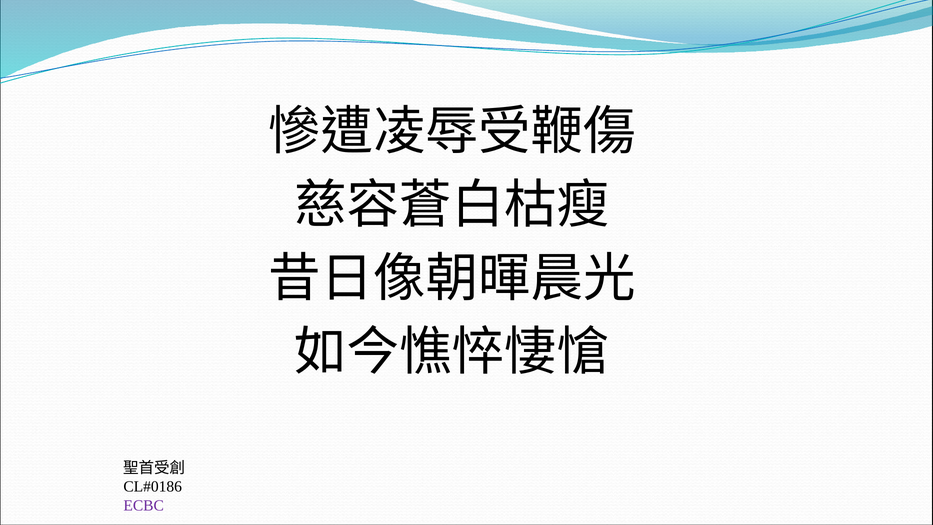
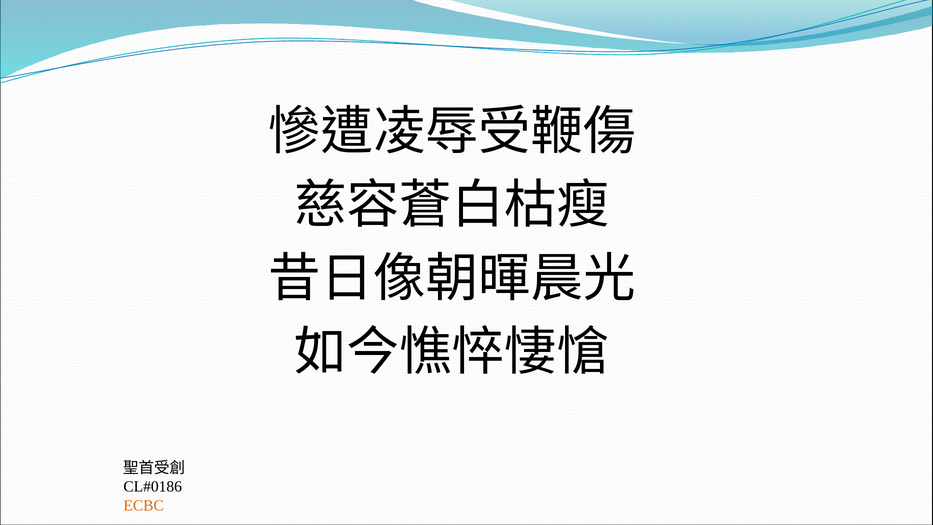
ECBC colour: purple -> orange (144, 505)
